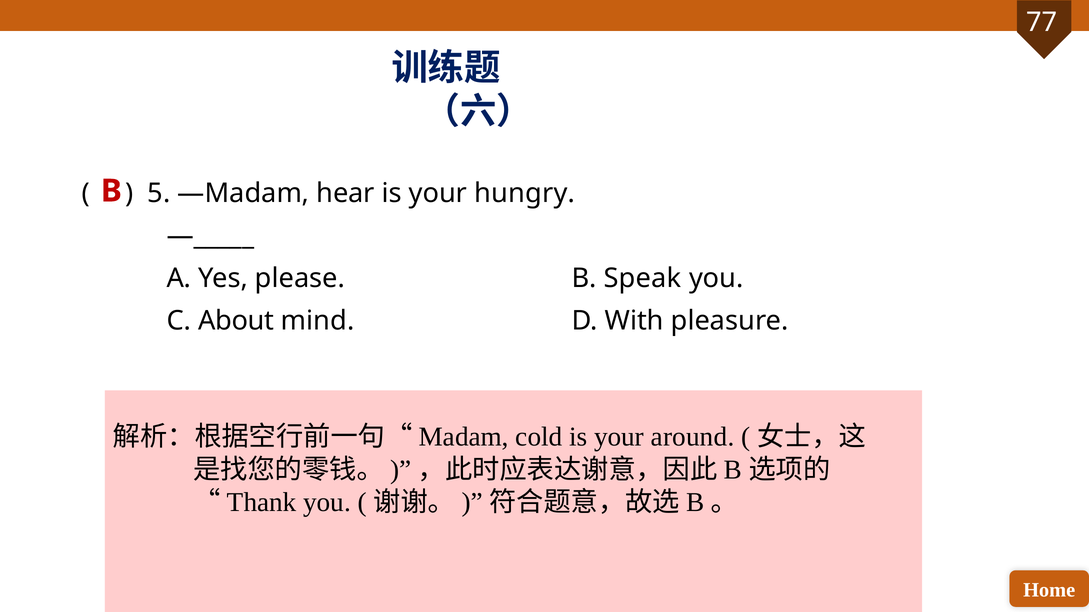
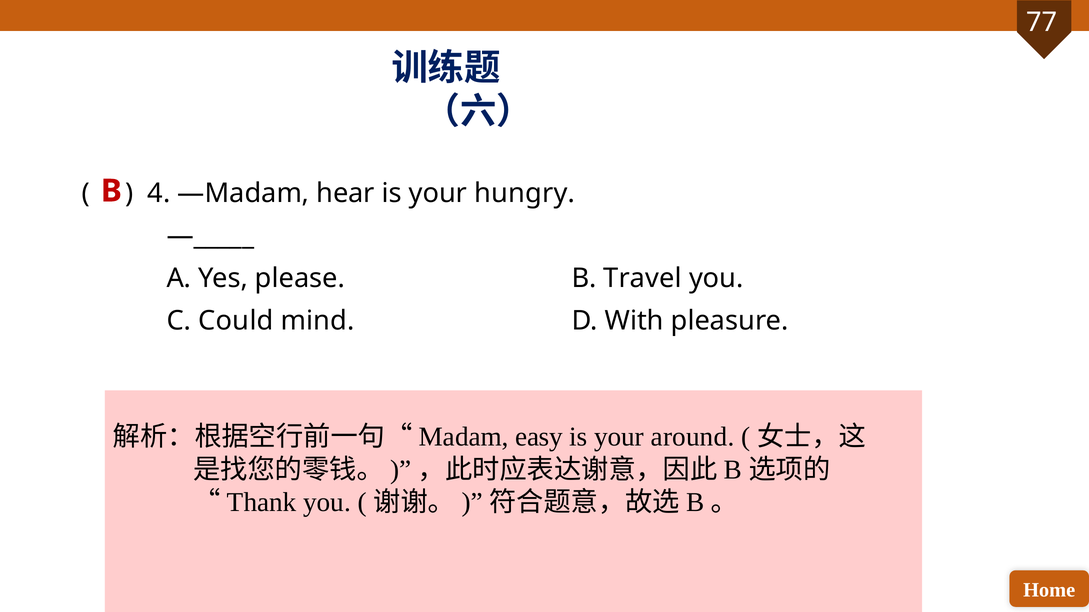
5: 5 -> 4 (159, 193)
Speak: Speak -> Travel (643, 278)
About: About -> Could (236, 321)
cold: cold -> easy (539, 437)
